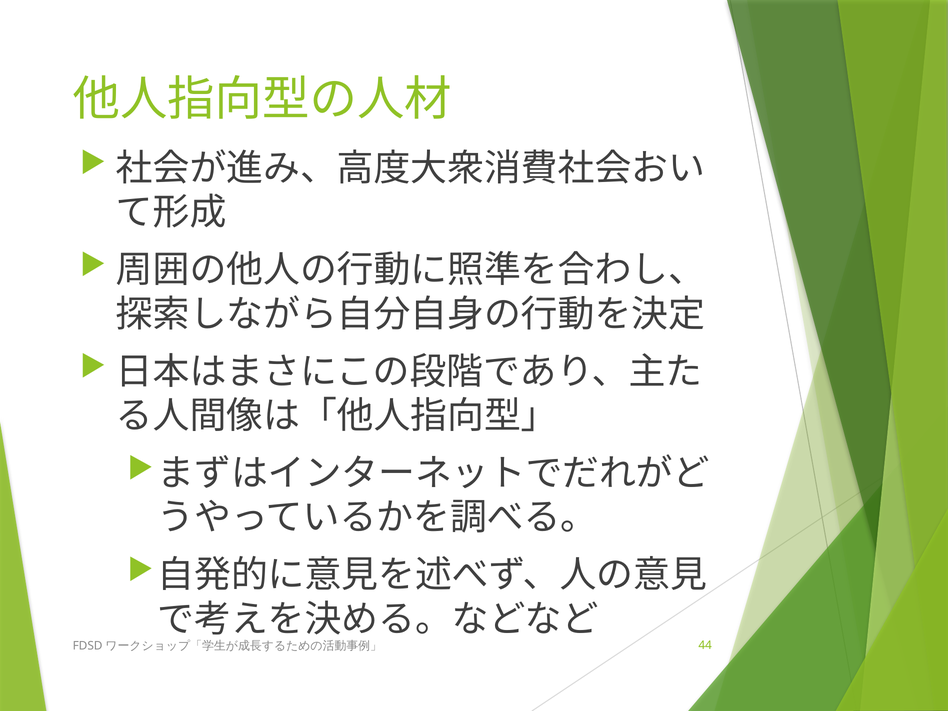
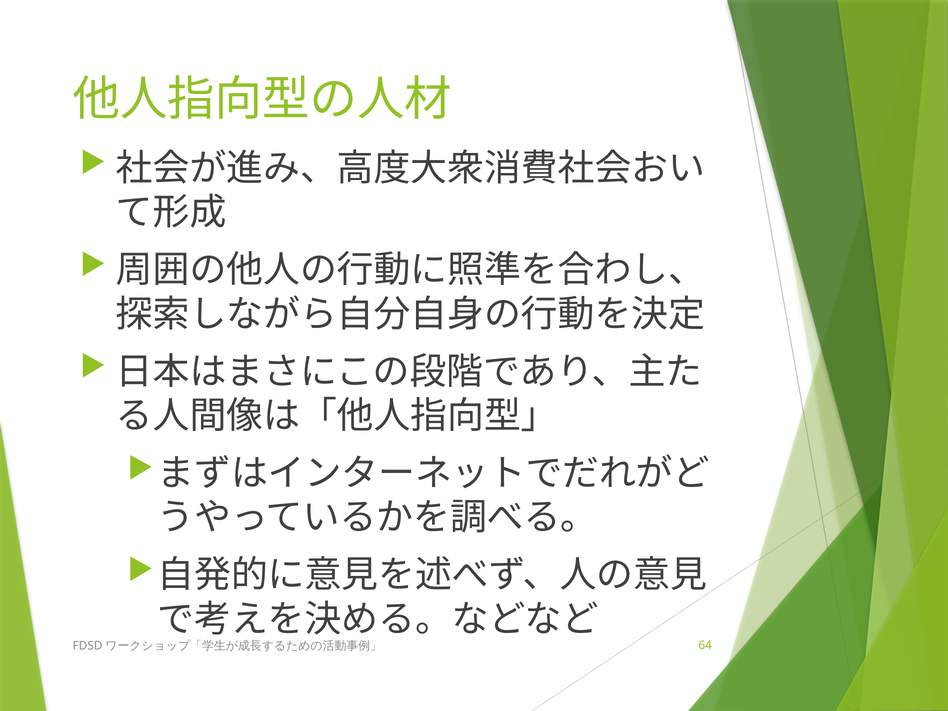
44: 44 -> 64 (705, 645)
